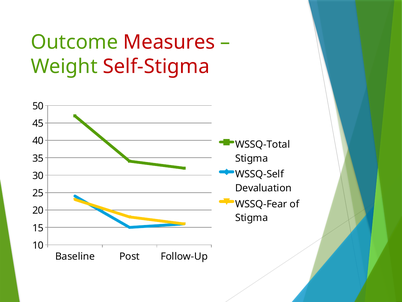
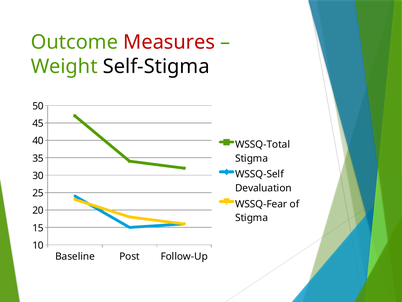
Self-Stigma colour: red -> black (156, 66)
